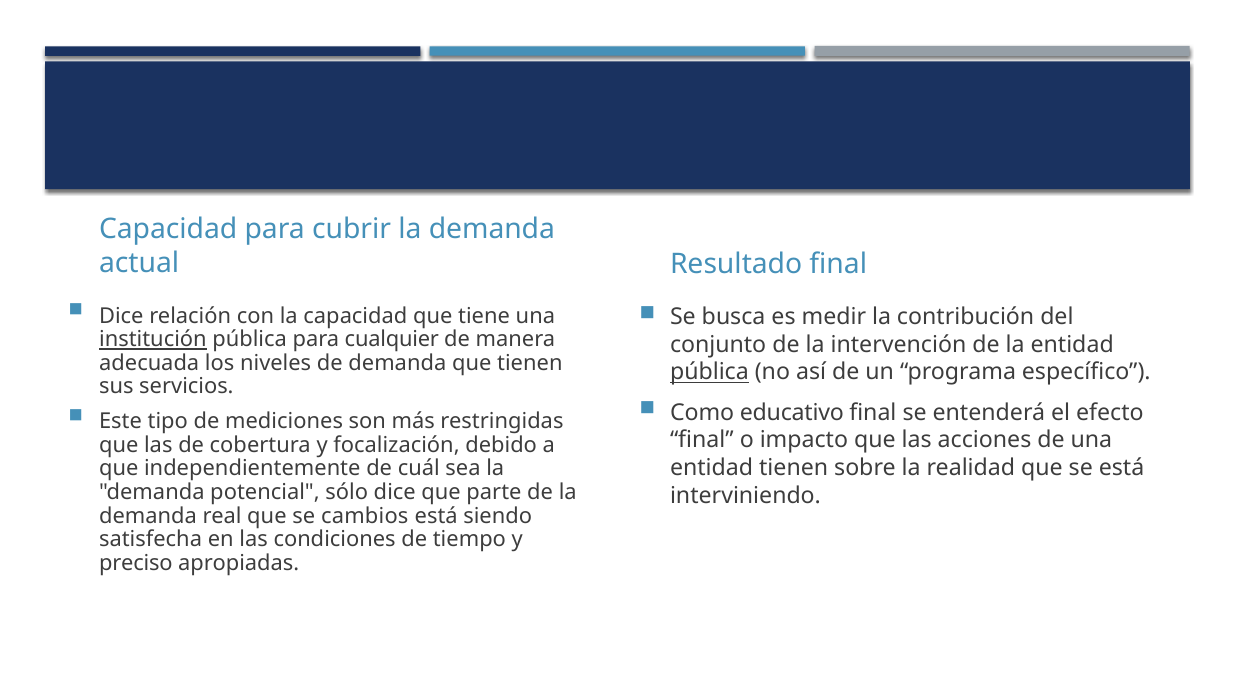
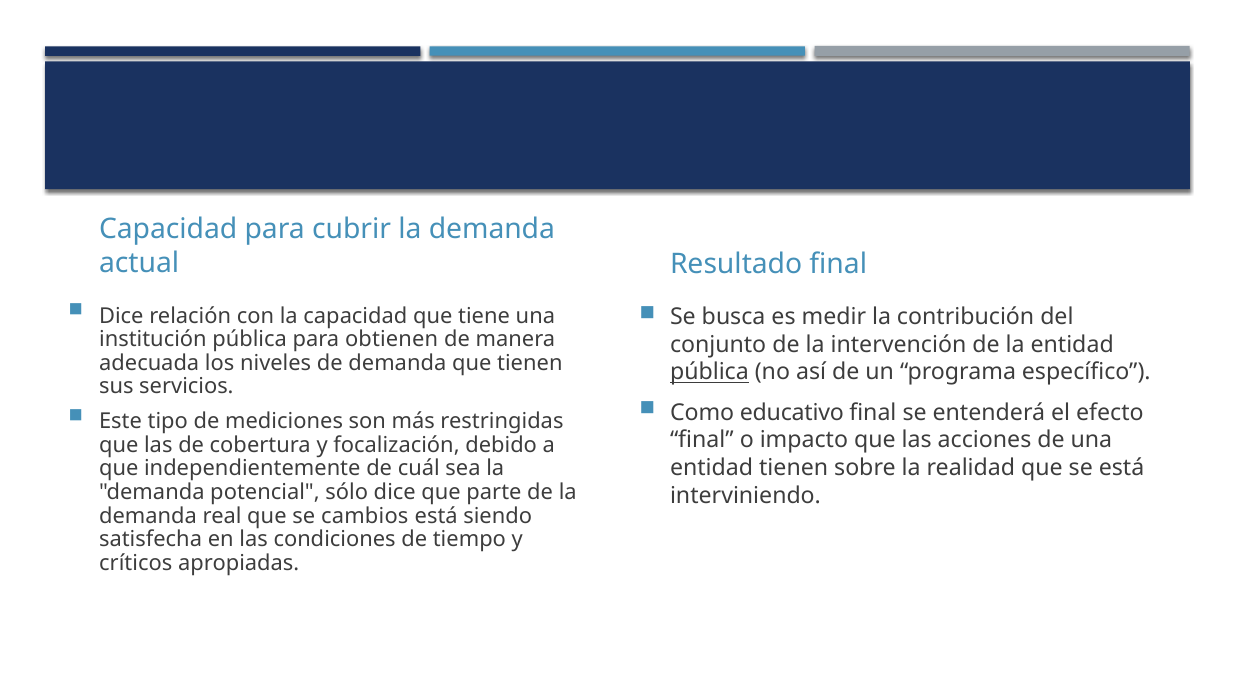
institución underline: present -> none (153, 339)
cualquier: cualquier -> obtienen (392, 339)
preciso: preciso -> críticos (136, 563)
